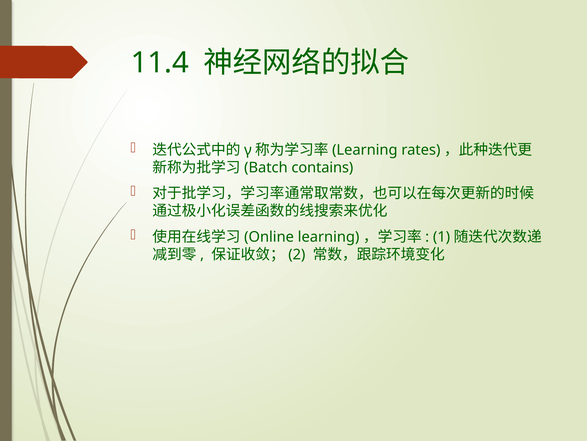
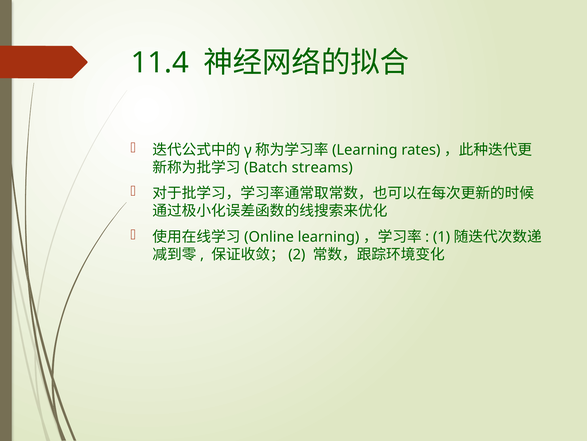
contains: contains -> streams (322, 167)
